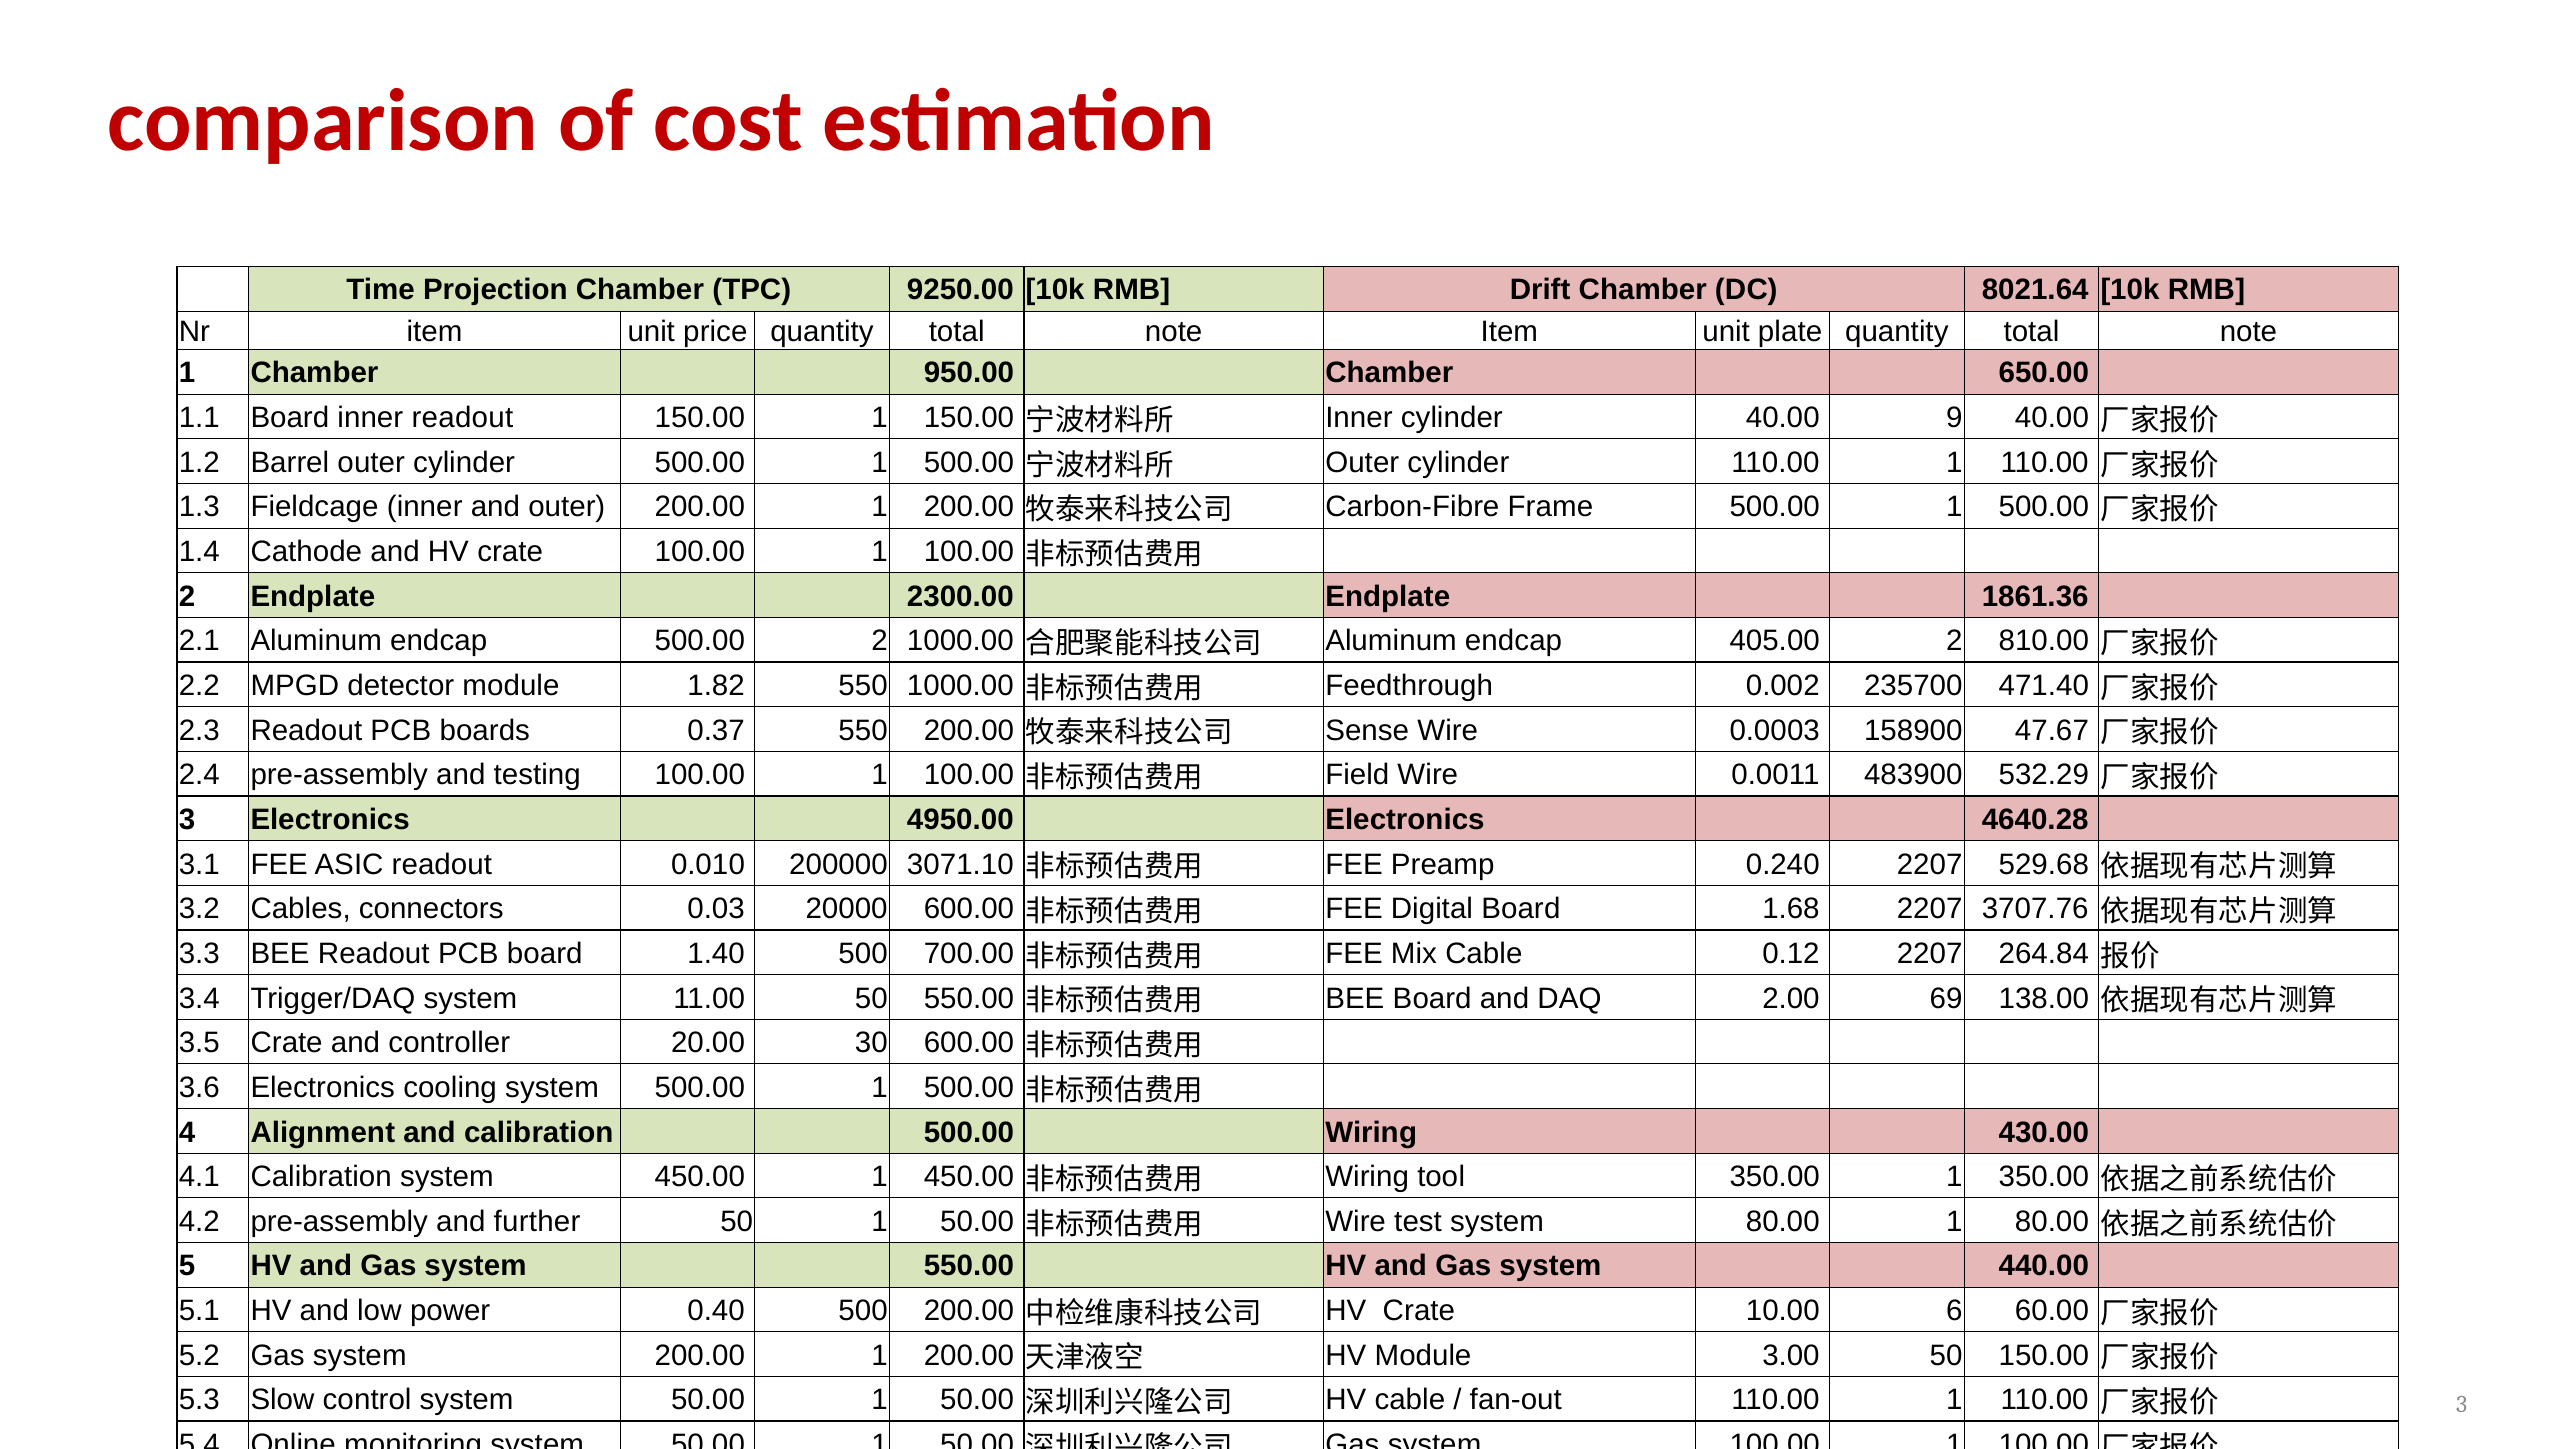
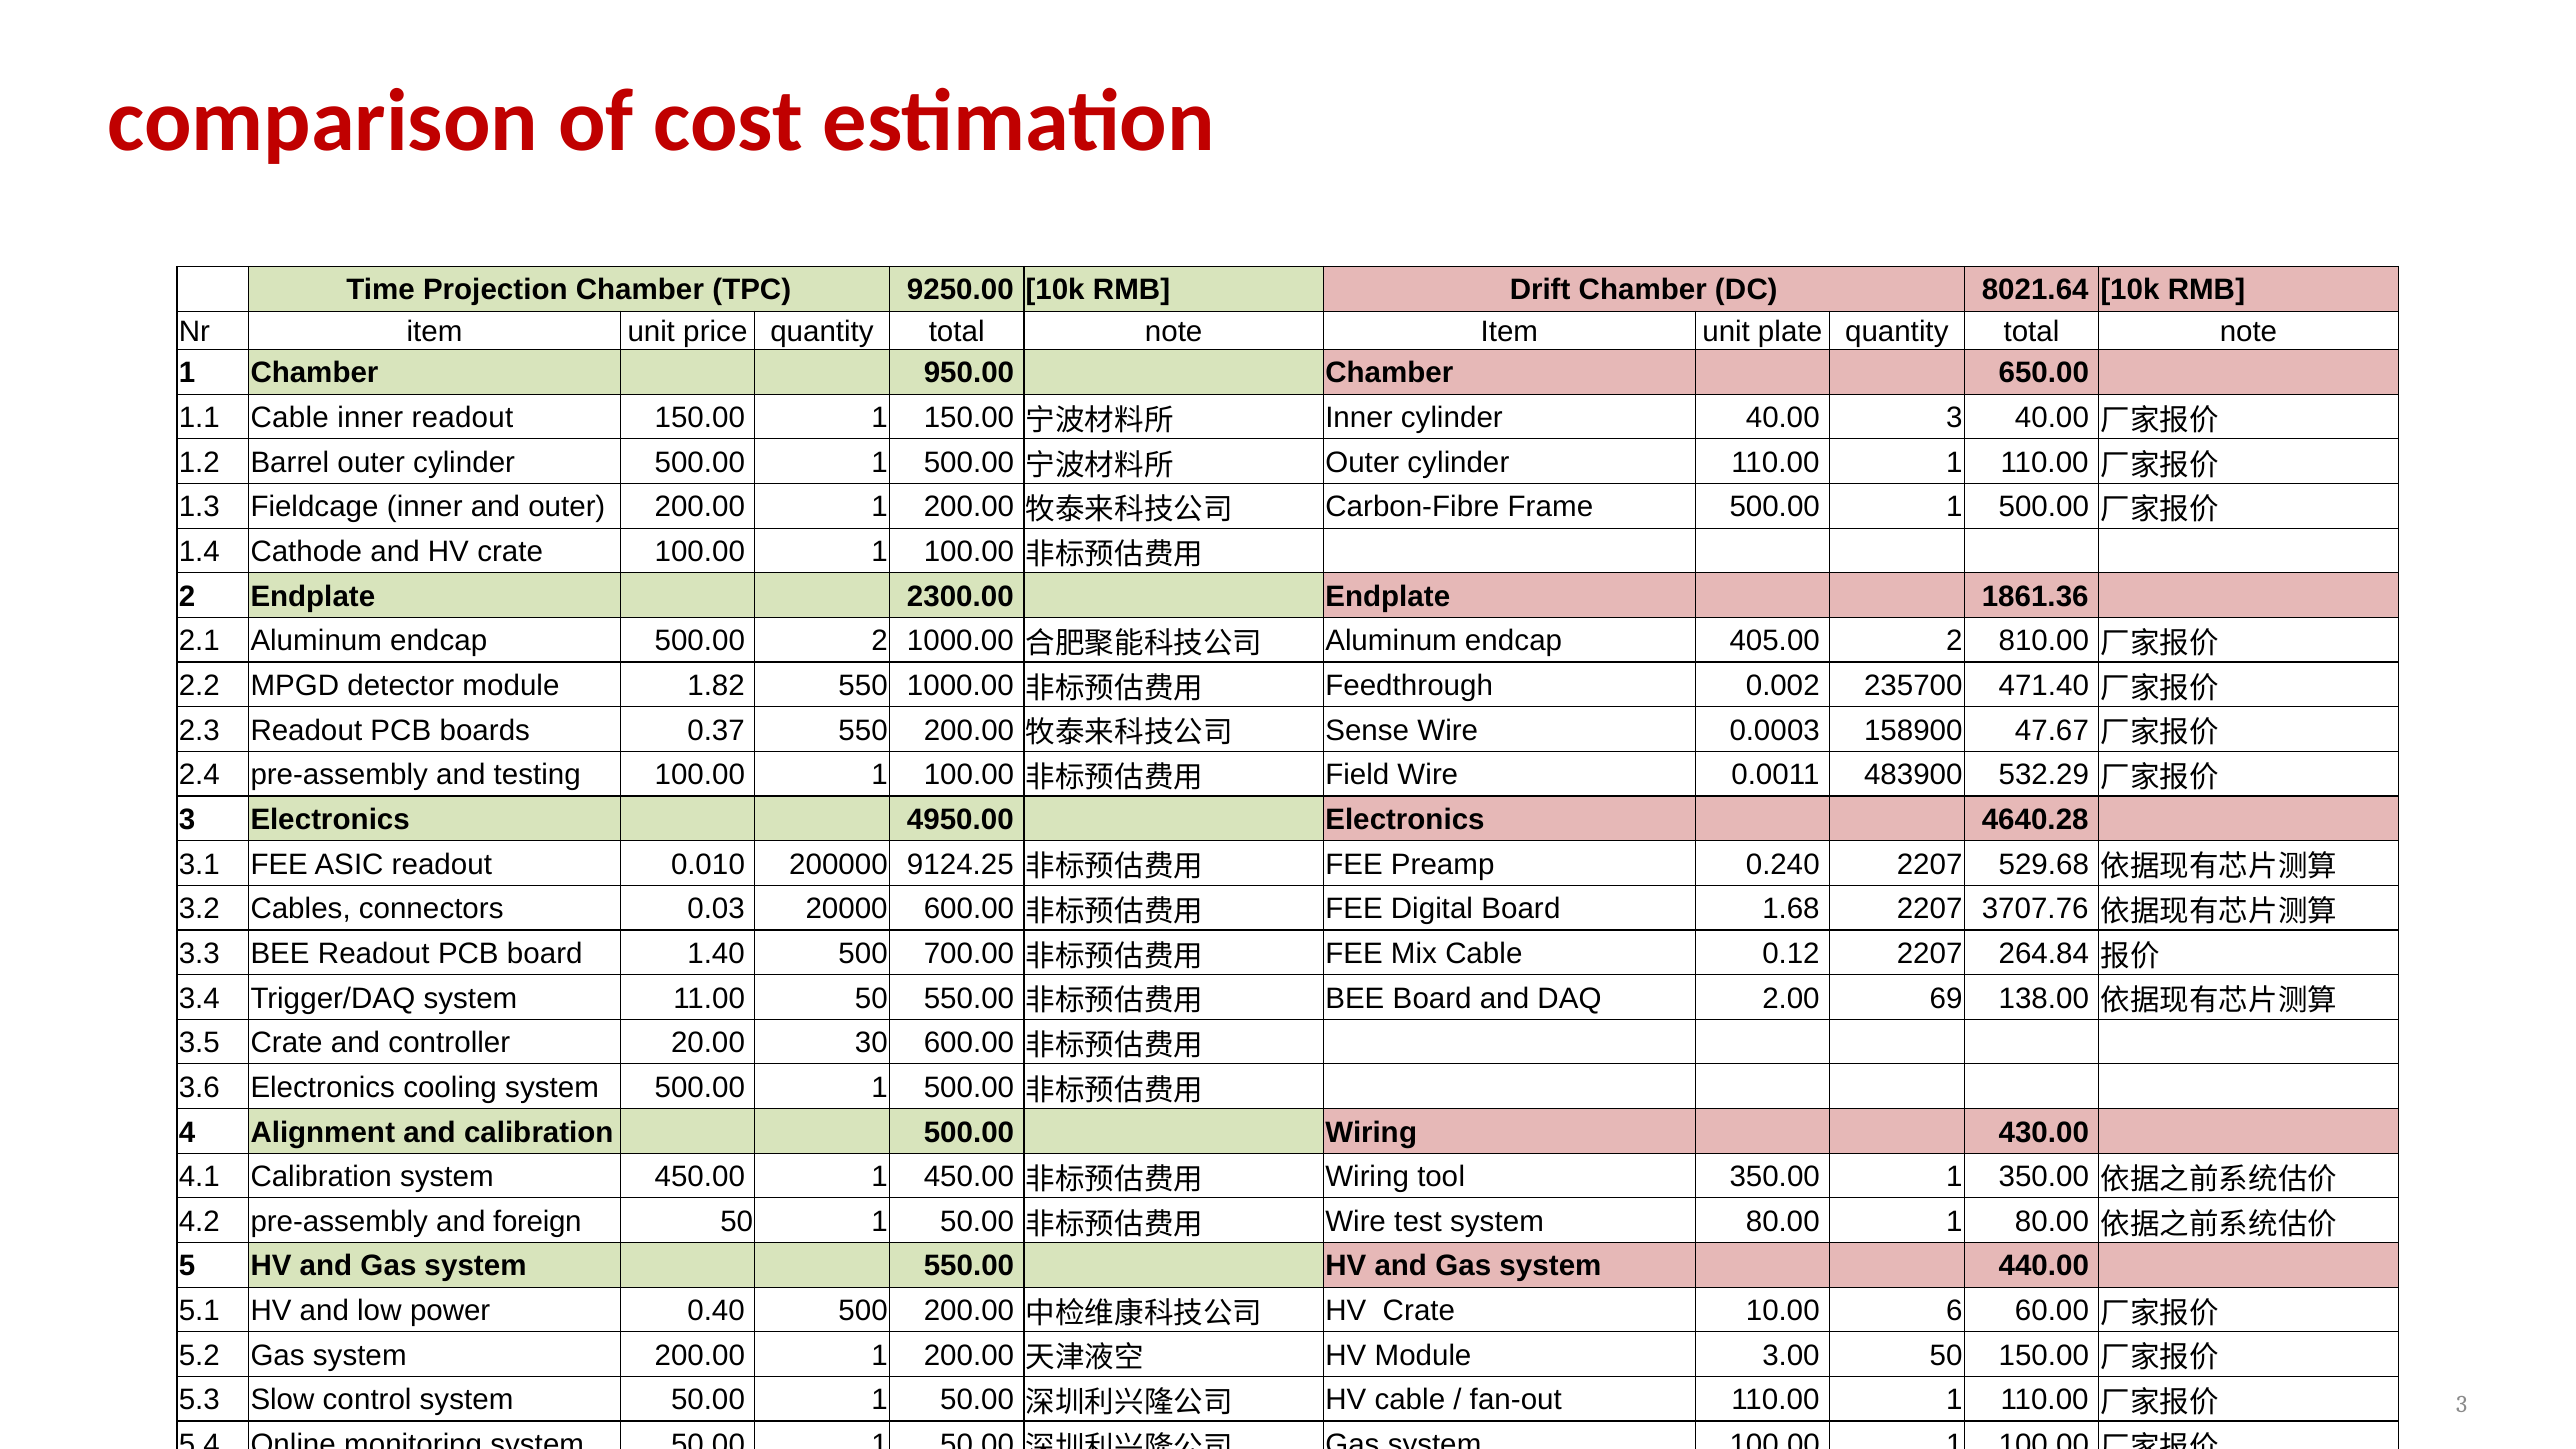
1.1 Board: Board -> Cable (290, 418)
40.00 9: 9 -> 3 (1954, 418)
3071.10: 3071.10 -> 9124.25 (960, 864)
further: further -> foreign (537, 1222)
